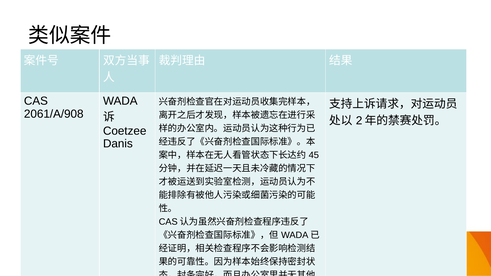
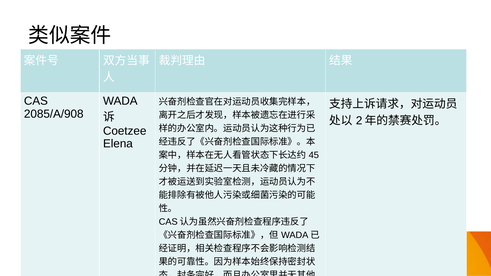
2061/A/908: 2061/A/908 -> 2085/A/908 (54, 114)
Danis: Danis -> Elena (118, 144)
